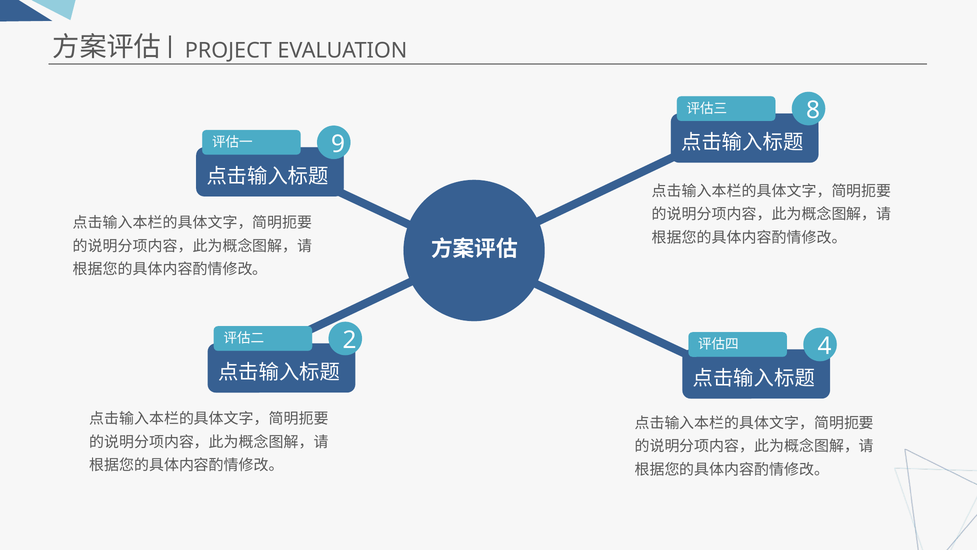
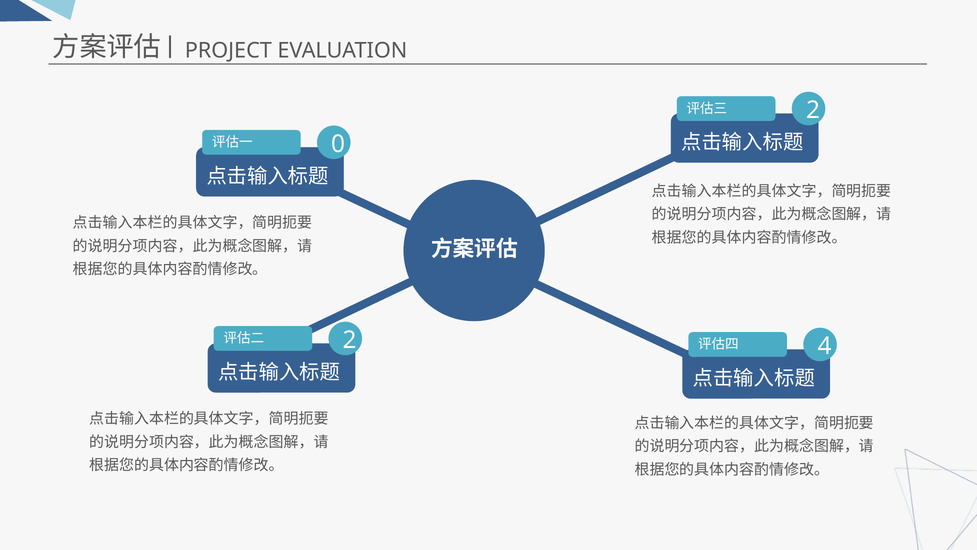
8: 8 -> 2 (813, 110)
9: 9 -> 0 (338, 144)
